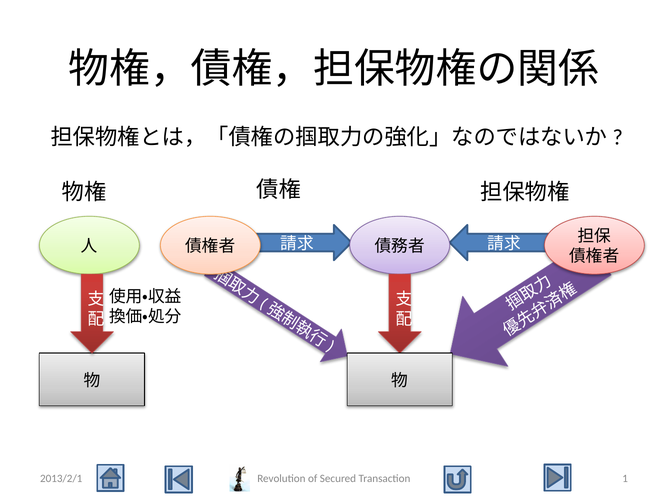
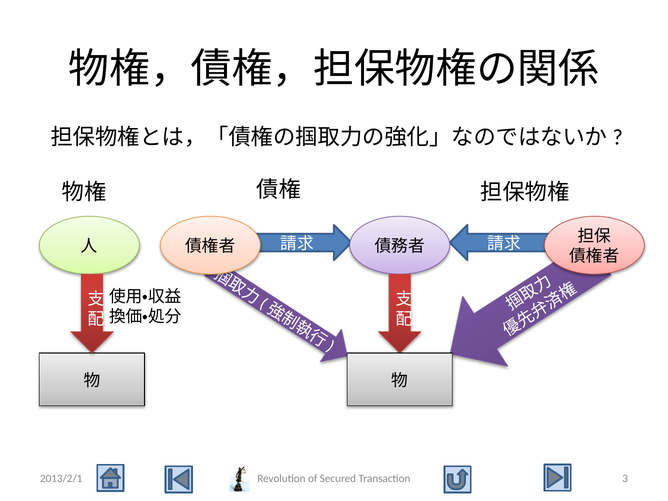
1: 1 -> 3 (625, 478)
